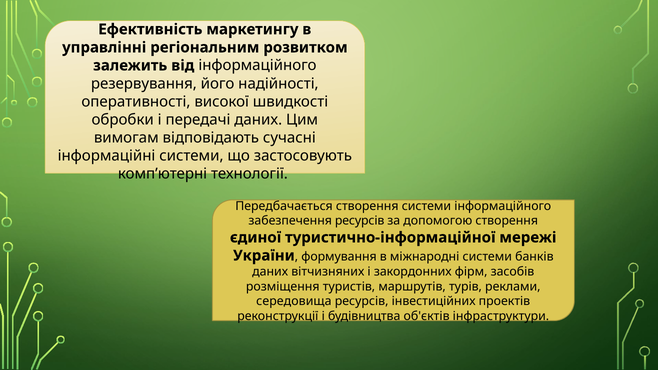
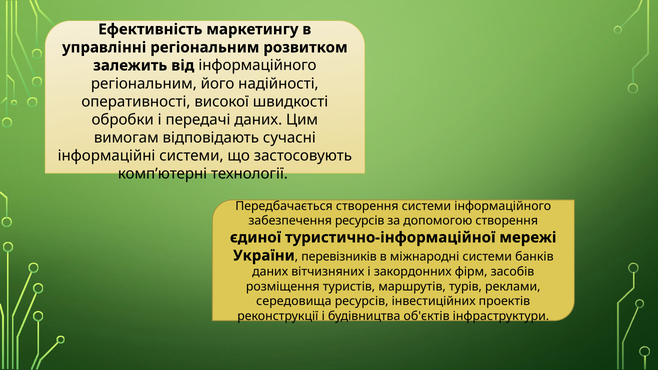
резервування: резервування -> регіональним (144, 84)
формування: формування -> перевізників (339, 257)
